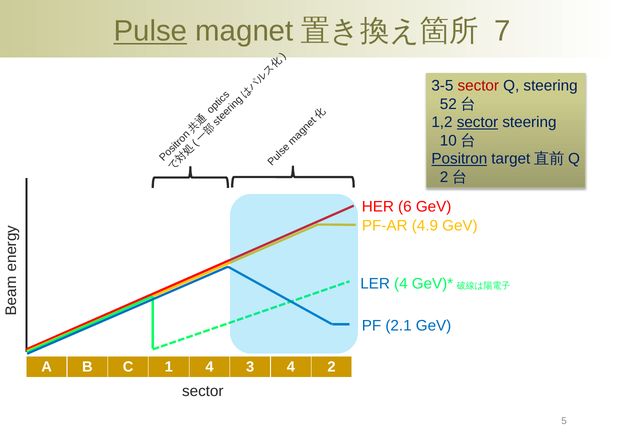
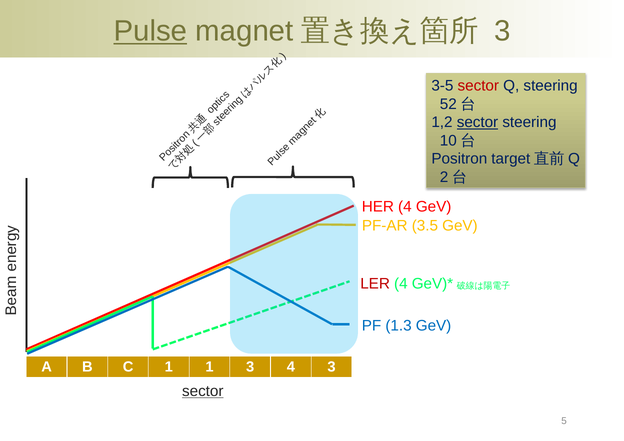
7: 7 -> 3 (503, 31)
Positron underline: present -> none (459, 159)
HER 6: 6 -> 4 (405, 207)
4.9: 4.9 -> 3.5 (425, 226)
LER colour: blue -> red (375, 284)
2.1: 2.1 -> 1.3 (399, 326)
1 4: 4 -> 1 (209, 367)
4 2: 2 -> 3 (332, 367)
sector underline: none -> present (203, 391)
